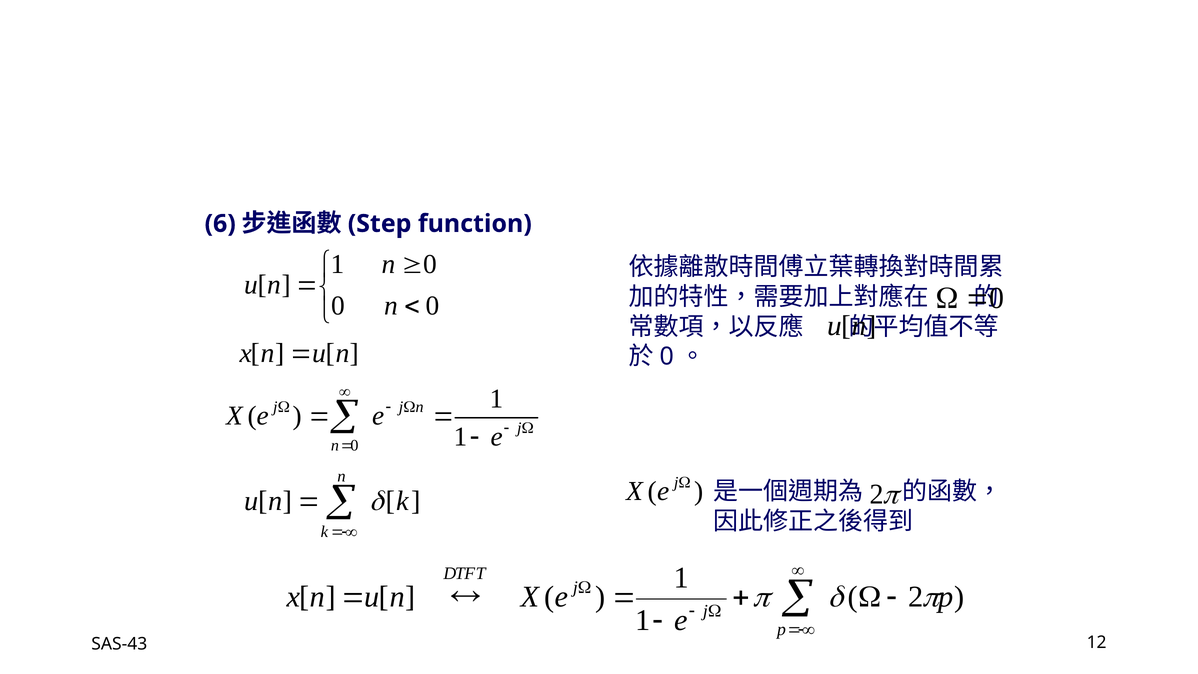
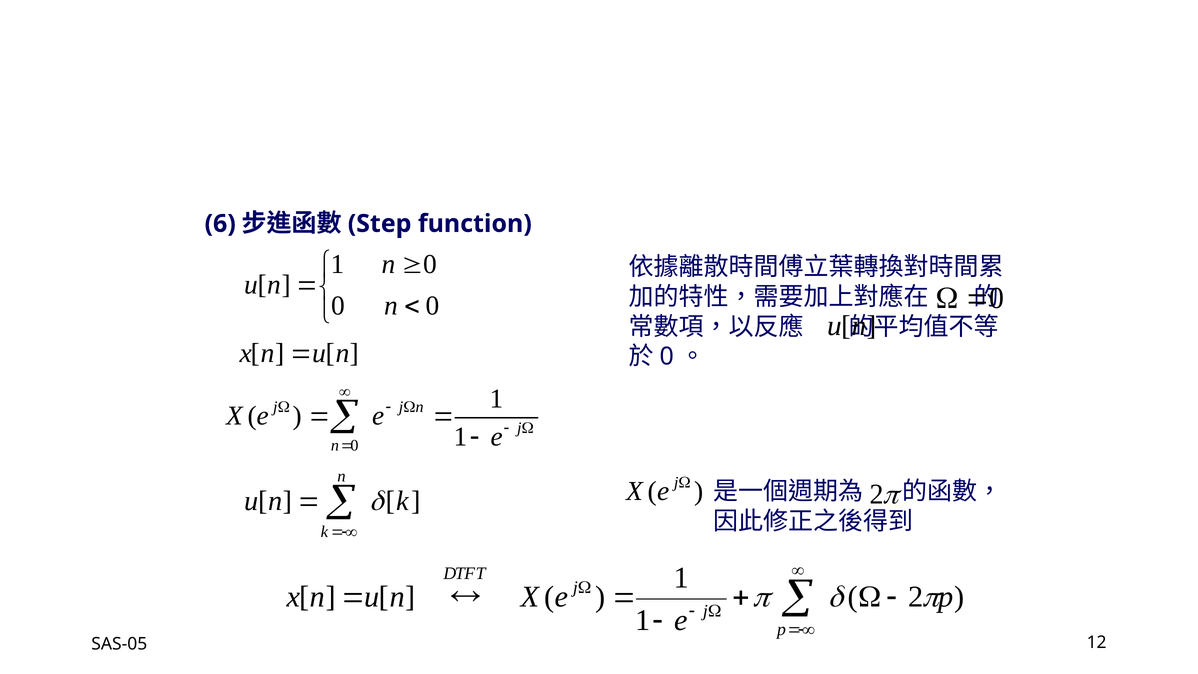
SAS-43: SAS-43 -> SAS-05 (119, 644)
